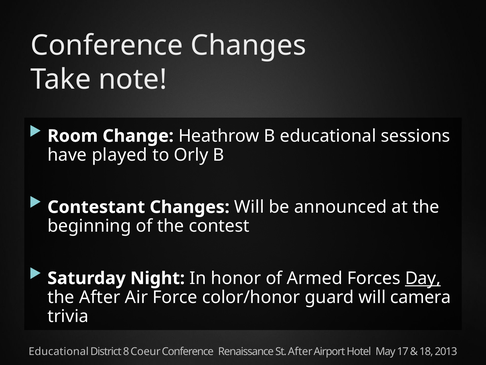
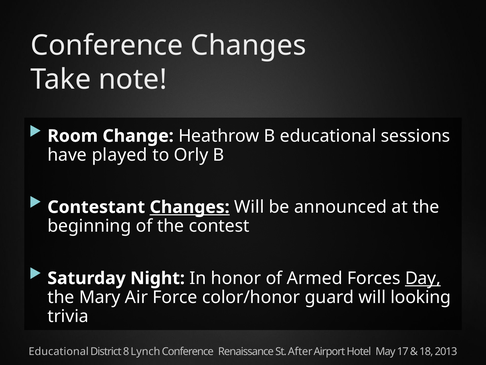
Changes underline: none -> present (190, 207)
the After: After -> Mary (100, 297)
camera: camera -> looking (421, 297)
Coeur: Coeur -> Lynch (145, 351)
